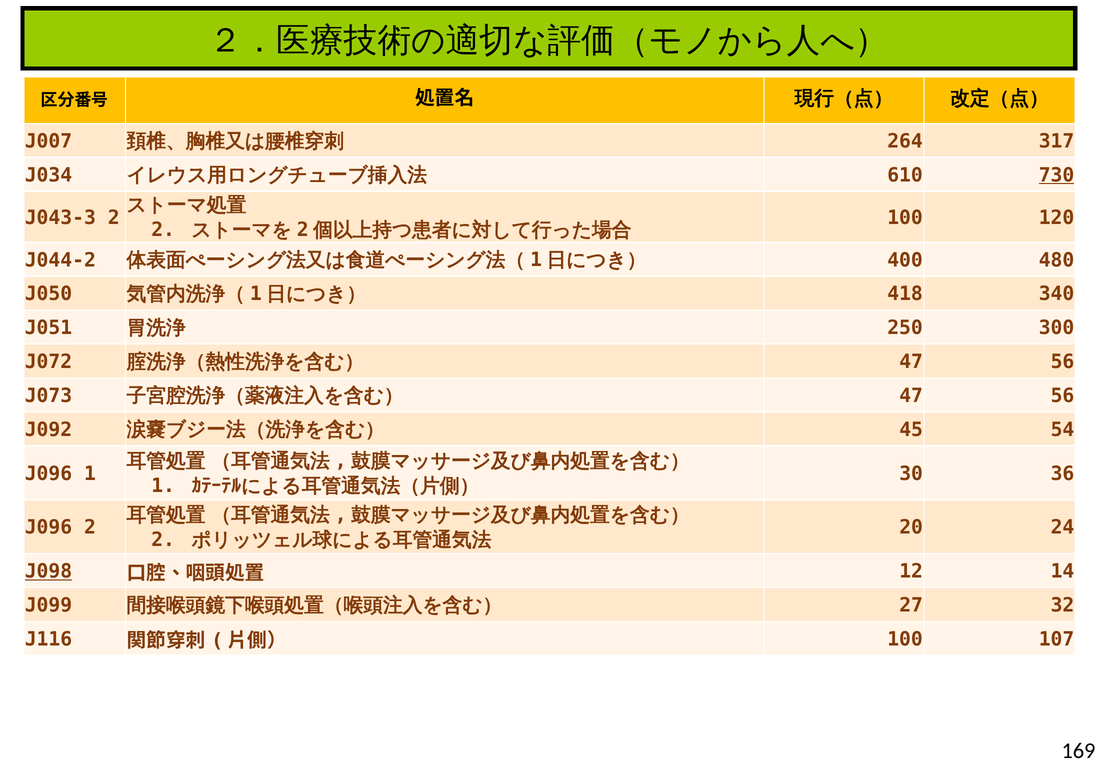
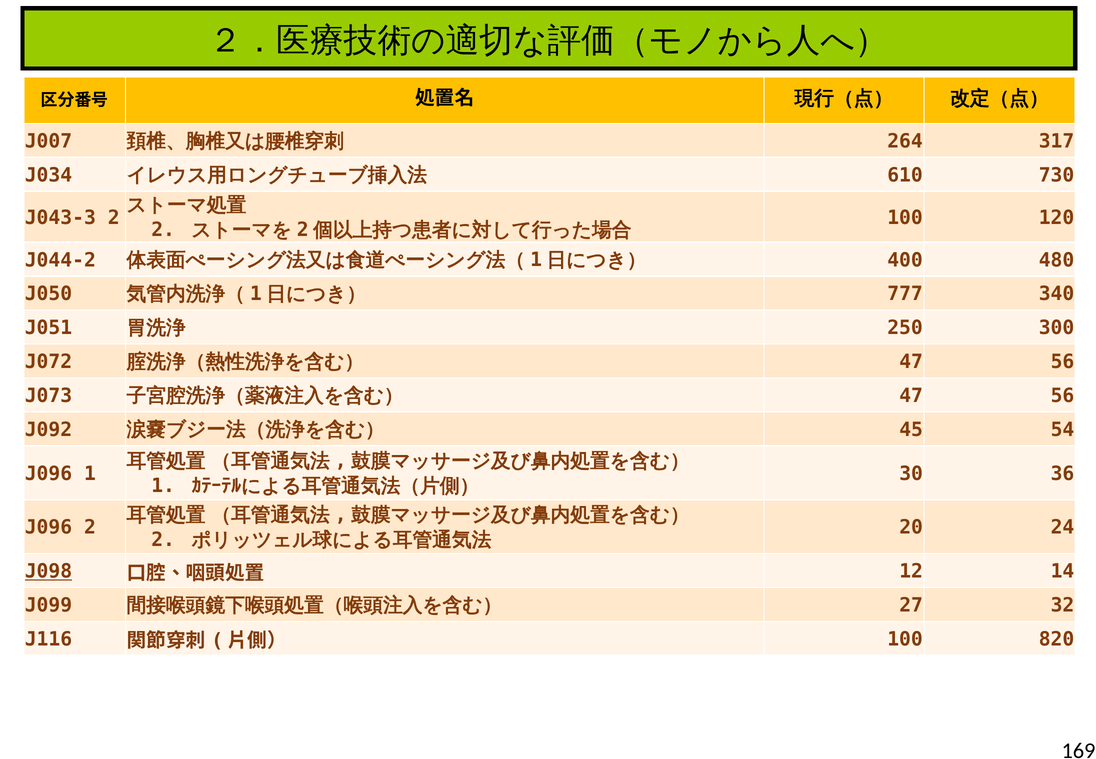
730 underline: present -> none (1057, 175)
418: 418 -> 777 (905, 294)
107: 107 -> 820 (1057, 639)
